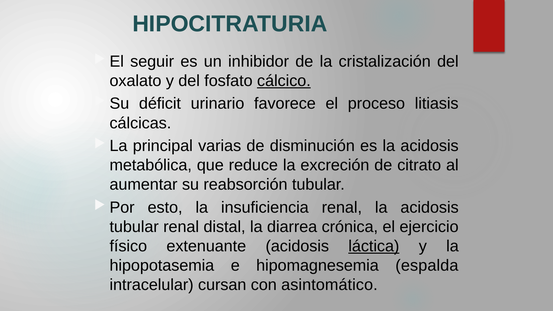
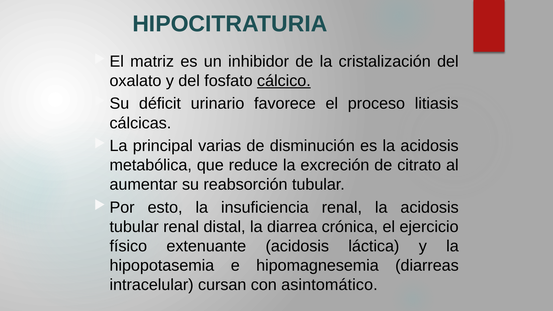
seguir: seguir -> matriz (152, 61)
láctica underline: present -> none (374, 246)
espalda: espalda -> diarreas (427, 266)
